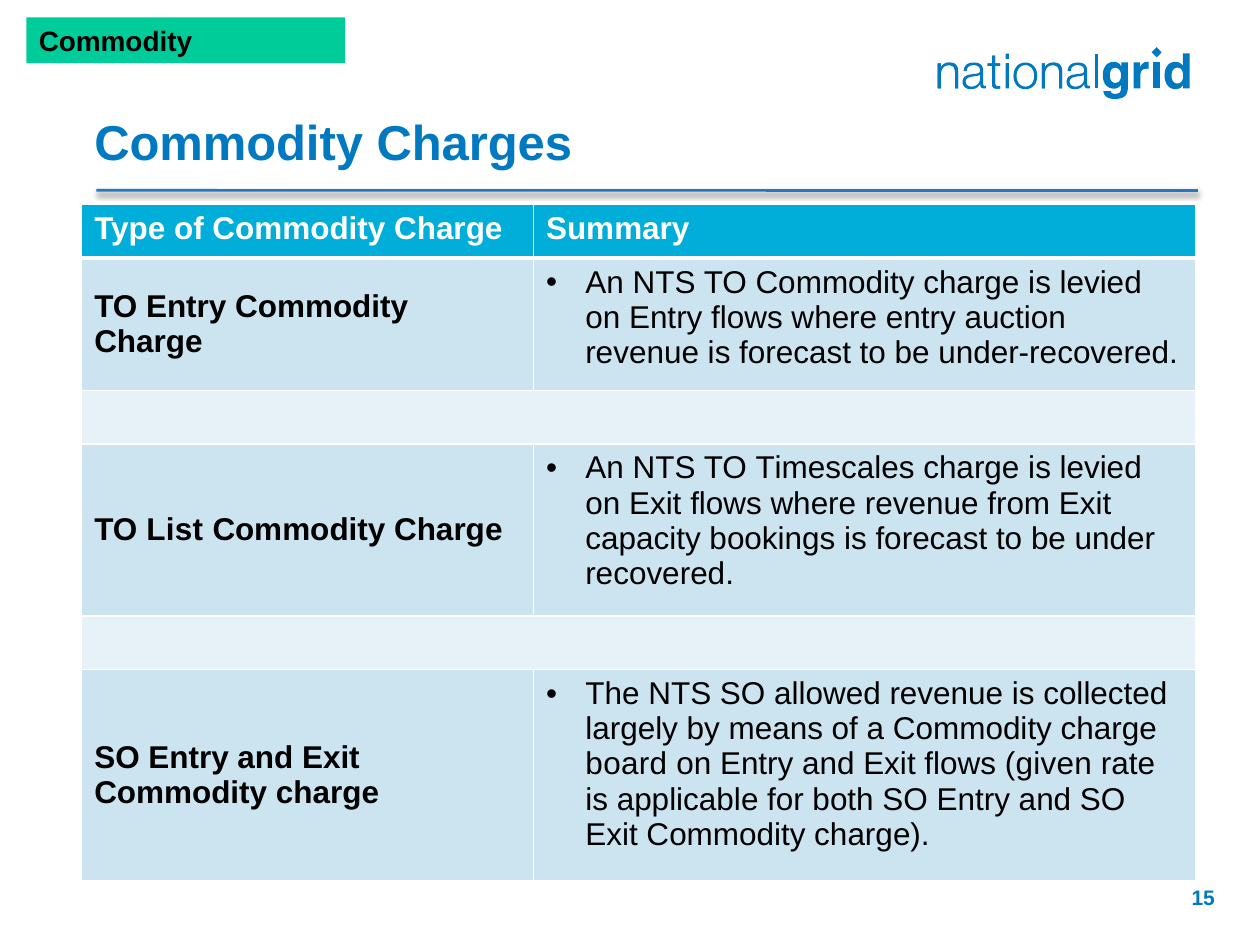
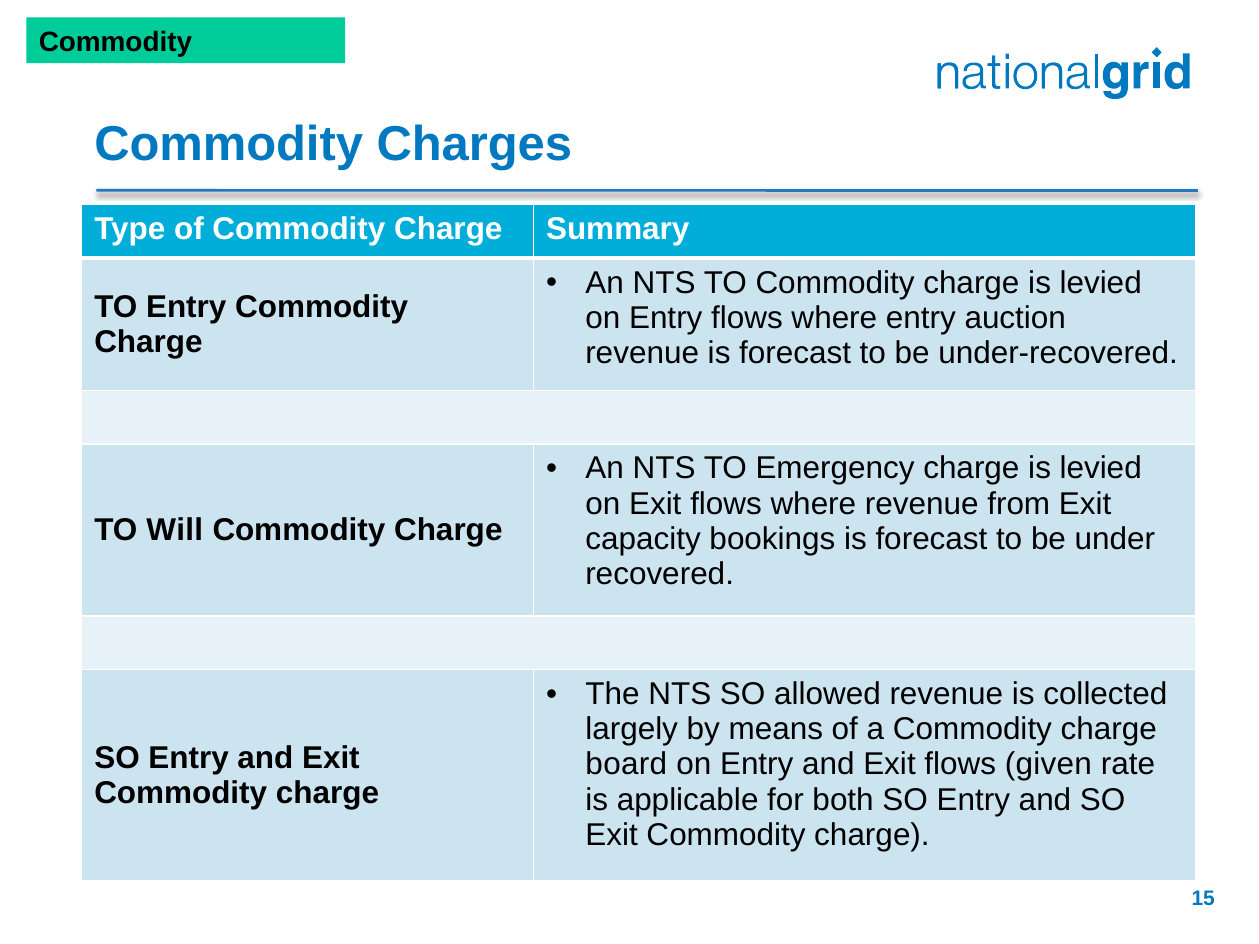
Timescales: Timescales -> Emergency (835, 469)
List: List -> Will (175, 531)
